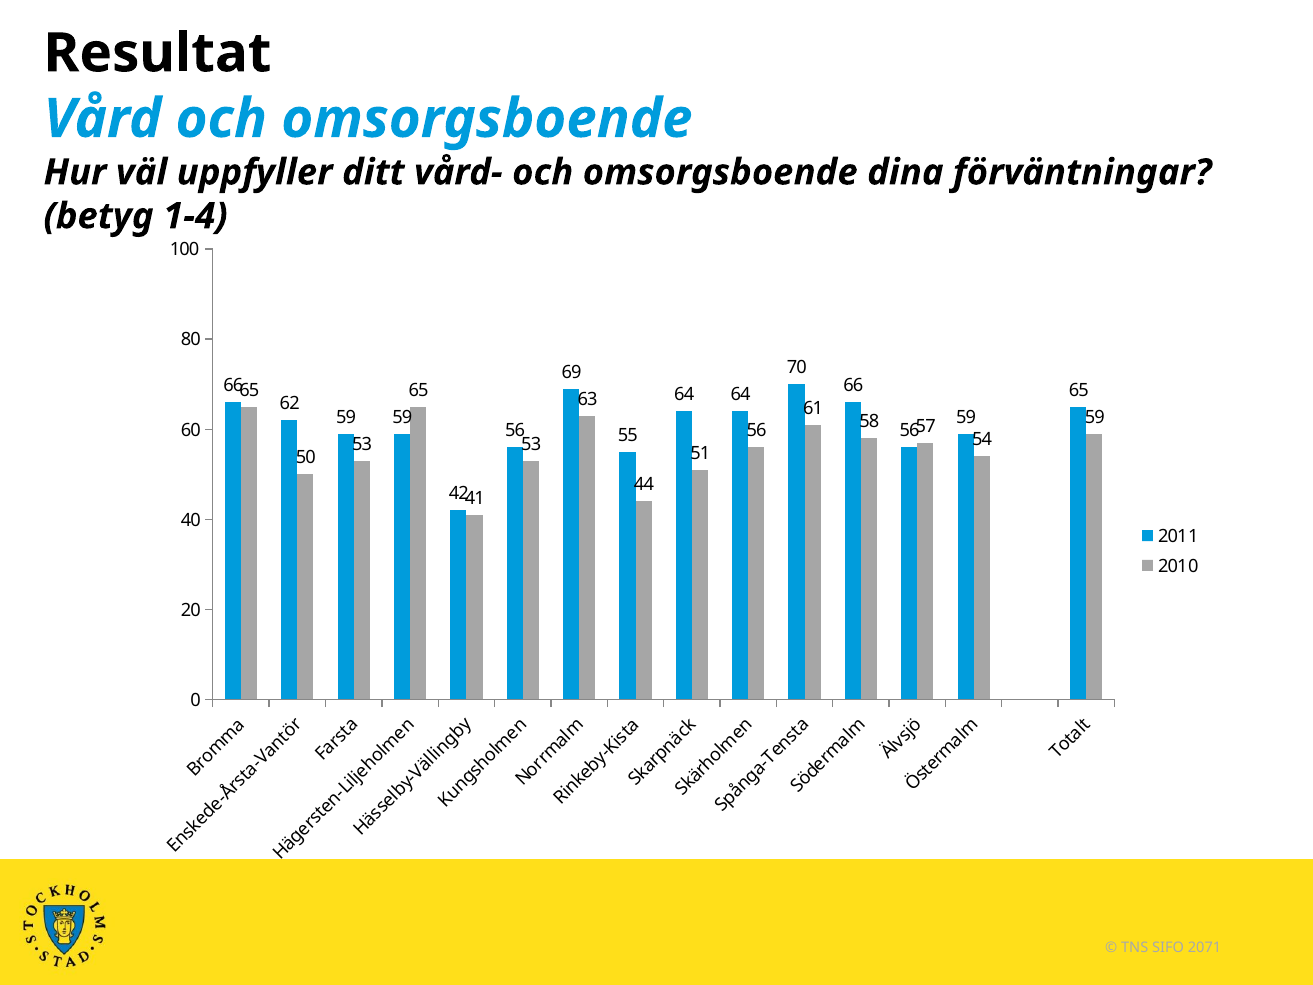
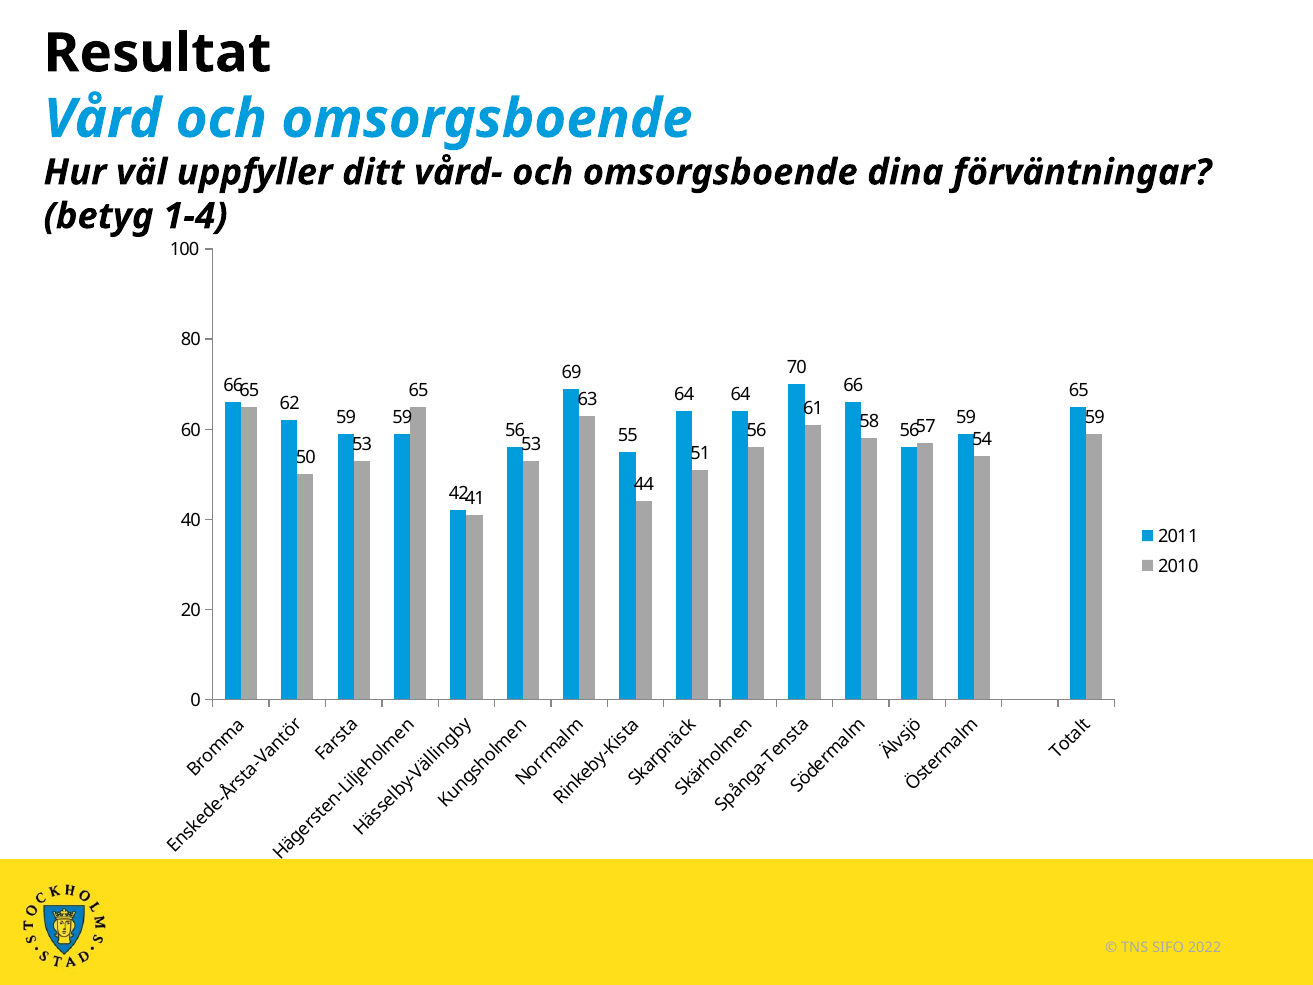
2071: 2071 -> 2022 (1205, 947)
